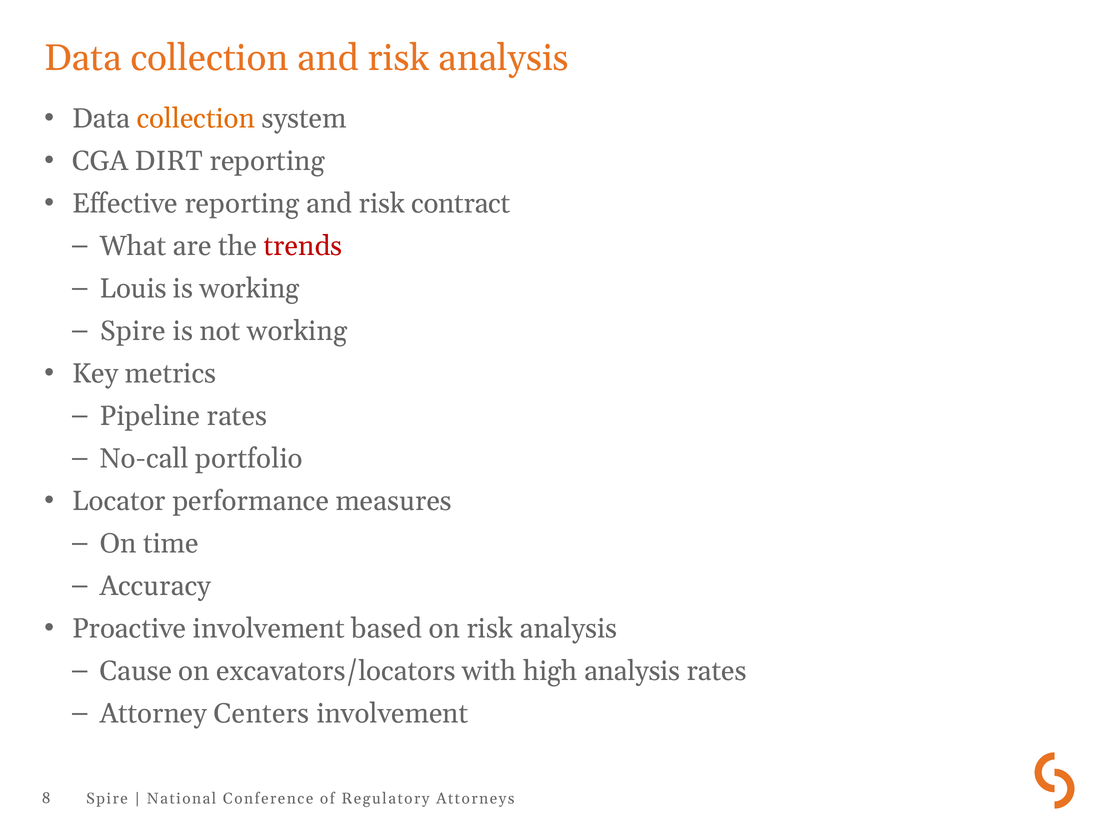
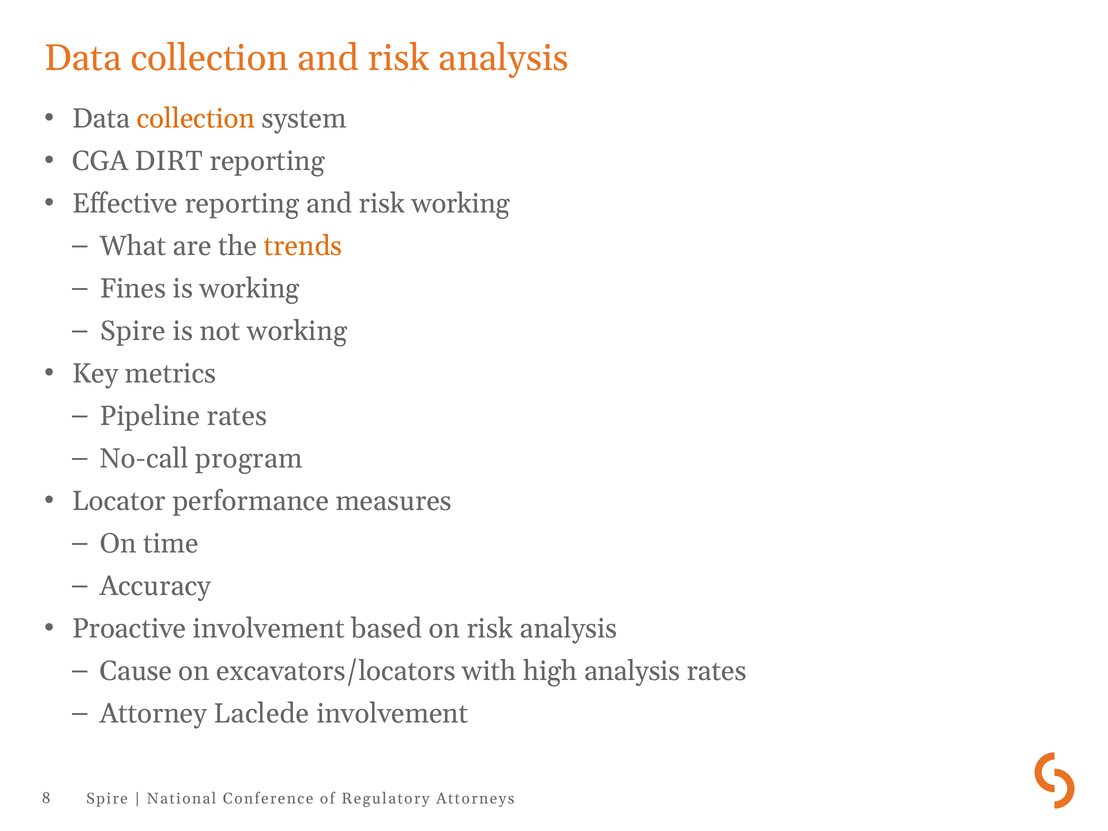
risk contract: contract -> working (461, 204)
trends colour: red -> orange (303, 246)
Louis: Louis -> Fines (133, 289)
portfolio: portfolio -> program (249, 459)
Centers: Centers -> Laclede (262, 714)
